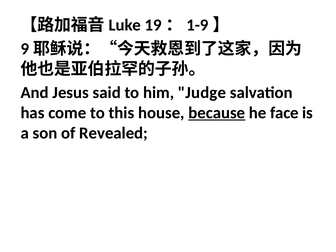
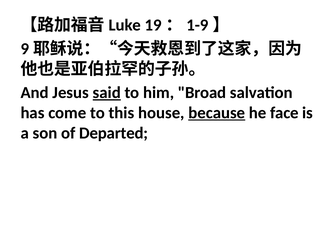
said underline: none -> present (107, 93)
Judge: Judge -> Broad (202, 93)
Revealed: Revealed -> Departed (114, 133)
